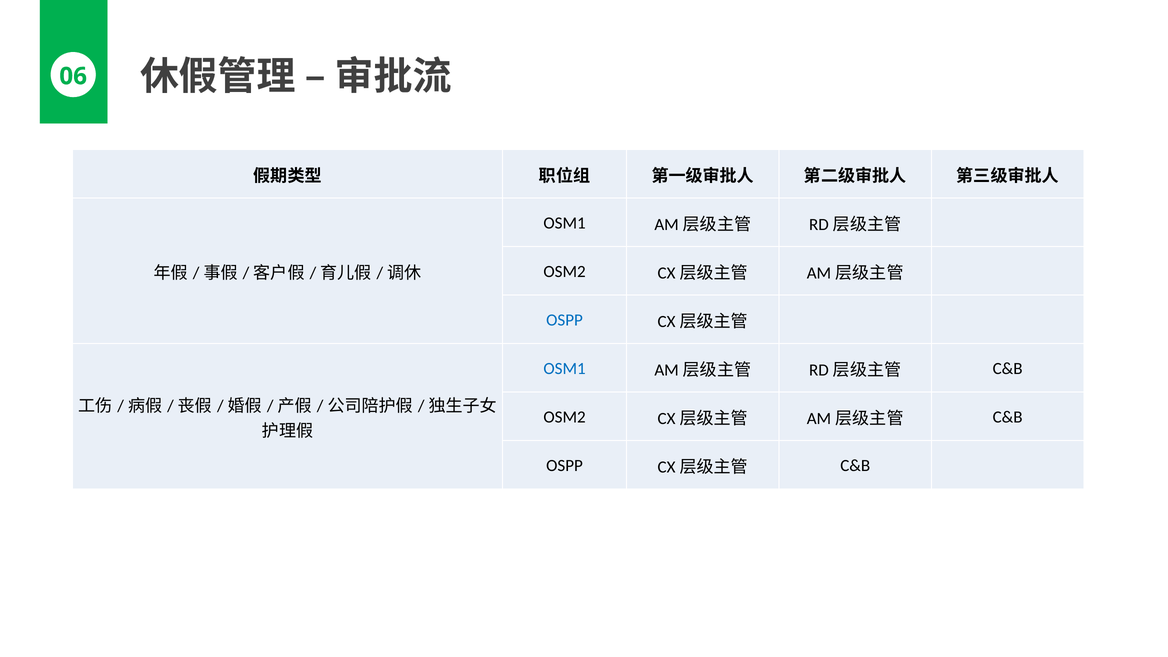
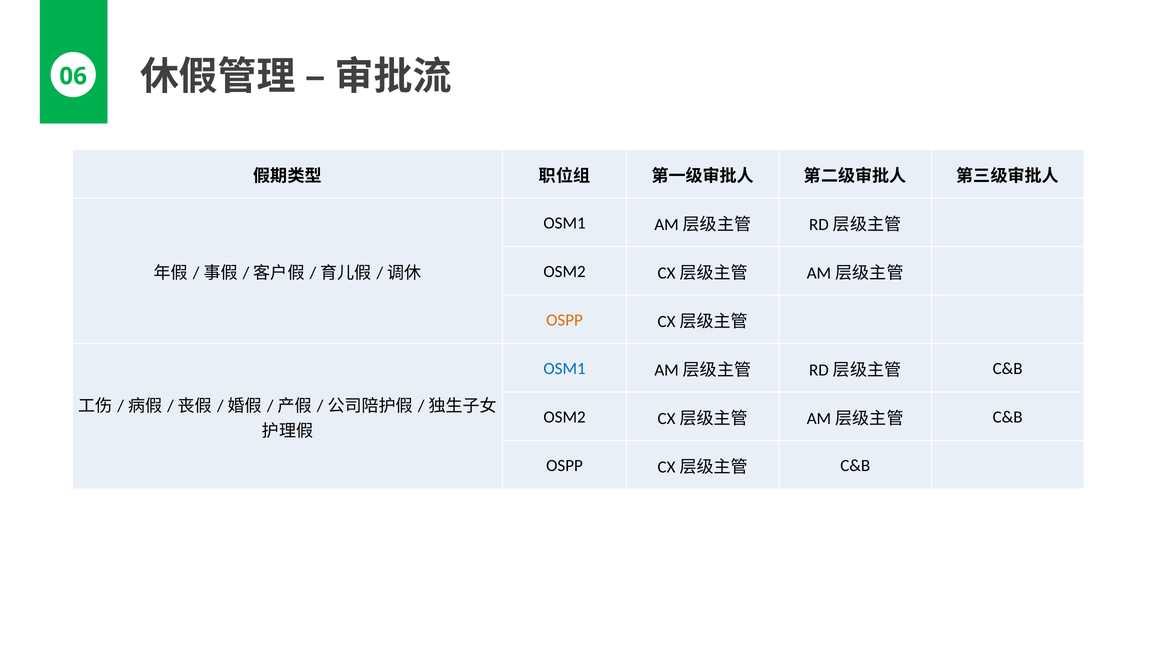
OSPP colour: blue -> orange (565, 320)
